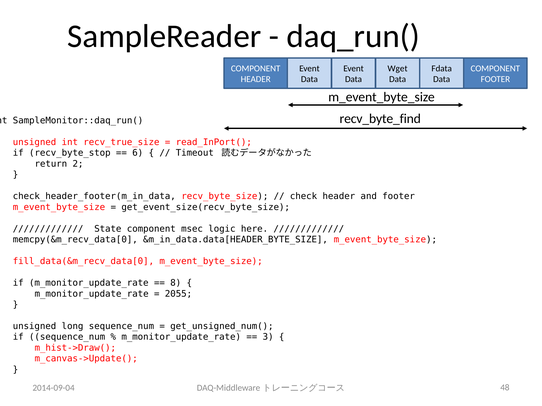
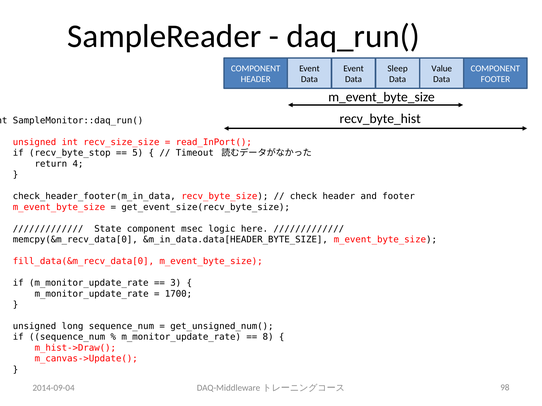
Wget: Wget -> Sleep (398, 68)
Fdata: Fdata -> Value (442, 68)
recv_byte_find: recv_byte_find -> recv_byte_hist (380, 119)
recv_true_size: recv_true_size -> recv_size_size (121, 142)
6: 6 -> 5 (138, 153)
2: 2 -> 4 (78, 164)
8: 8 -> 3 (176, 283)
2055: 2055 -> 1700 (178, 294)
3: 3 -> 8 (268, 337)
48: 48 -> 98 (505, 388)
